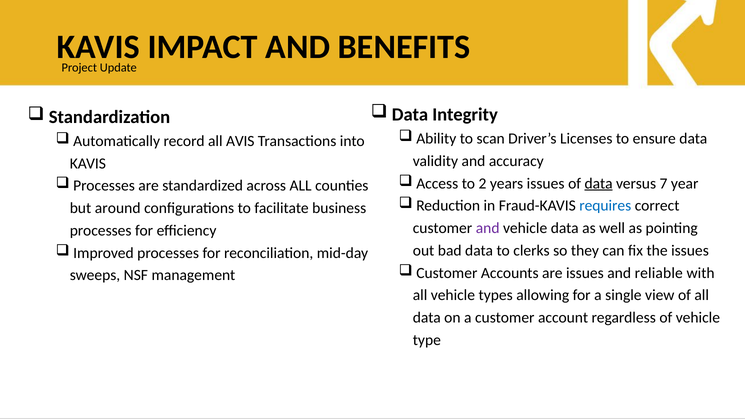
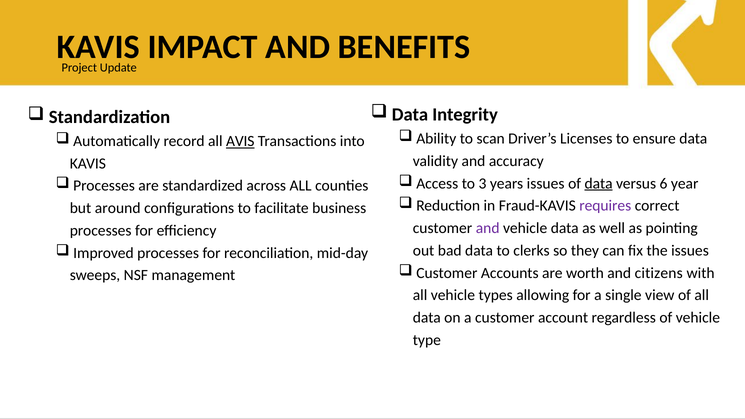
AVIS underline: none -> present (240, 141)
2: 2 -> 3 (482, 184)
7: 7 -> 6 (664, 184)
requires colour: blue -> purple (605, 206)
are issues: issues -> worth (585, 273)
reliable: reliable -> citizens (659, 273)
